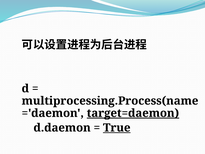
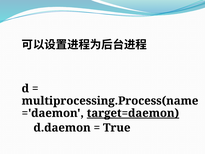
True underline: present -> none (117, 128)
